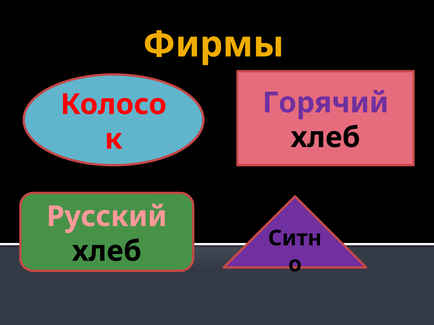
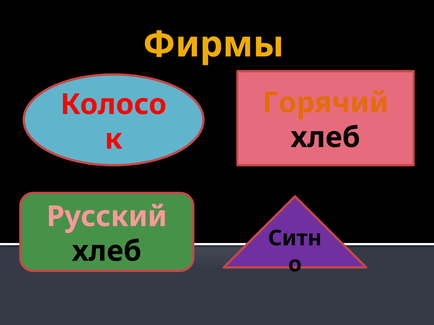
Горячий colour: purple -> orange (326, 103)
